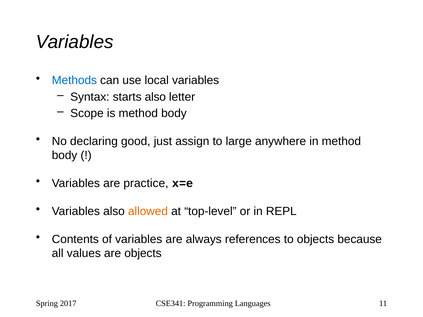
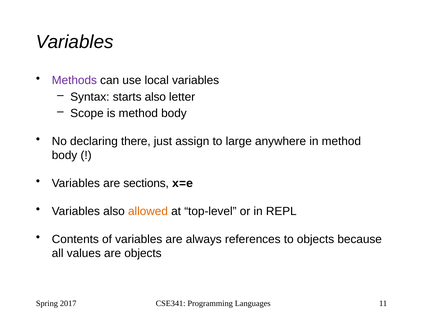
Methods colour: blue -> purple (74, 80)
good: good -> there (136, 141)
practice: practice -> sections (146, 183)
